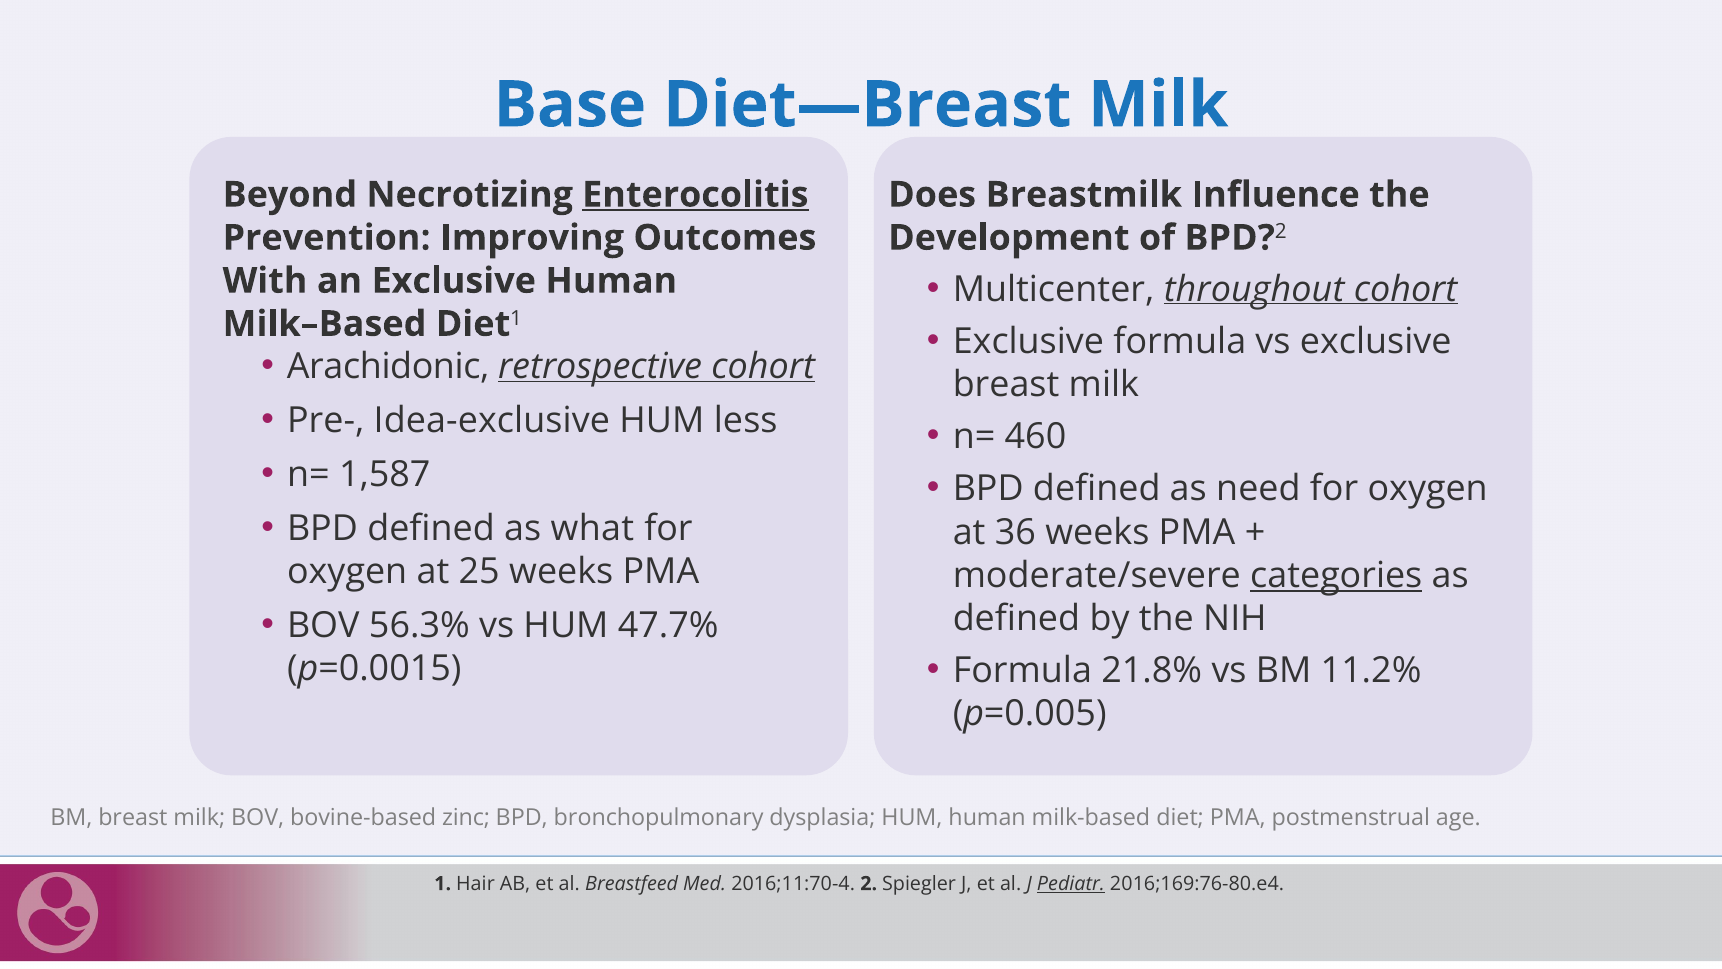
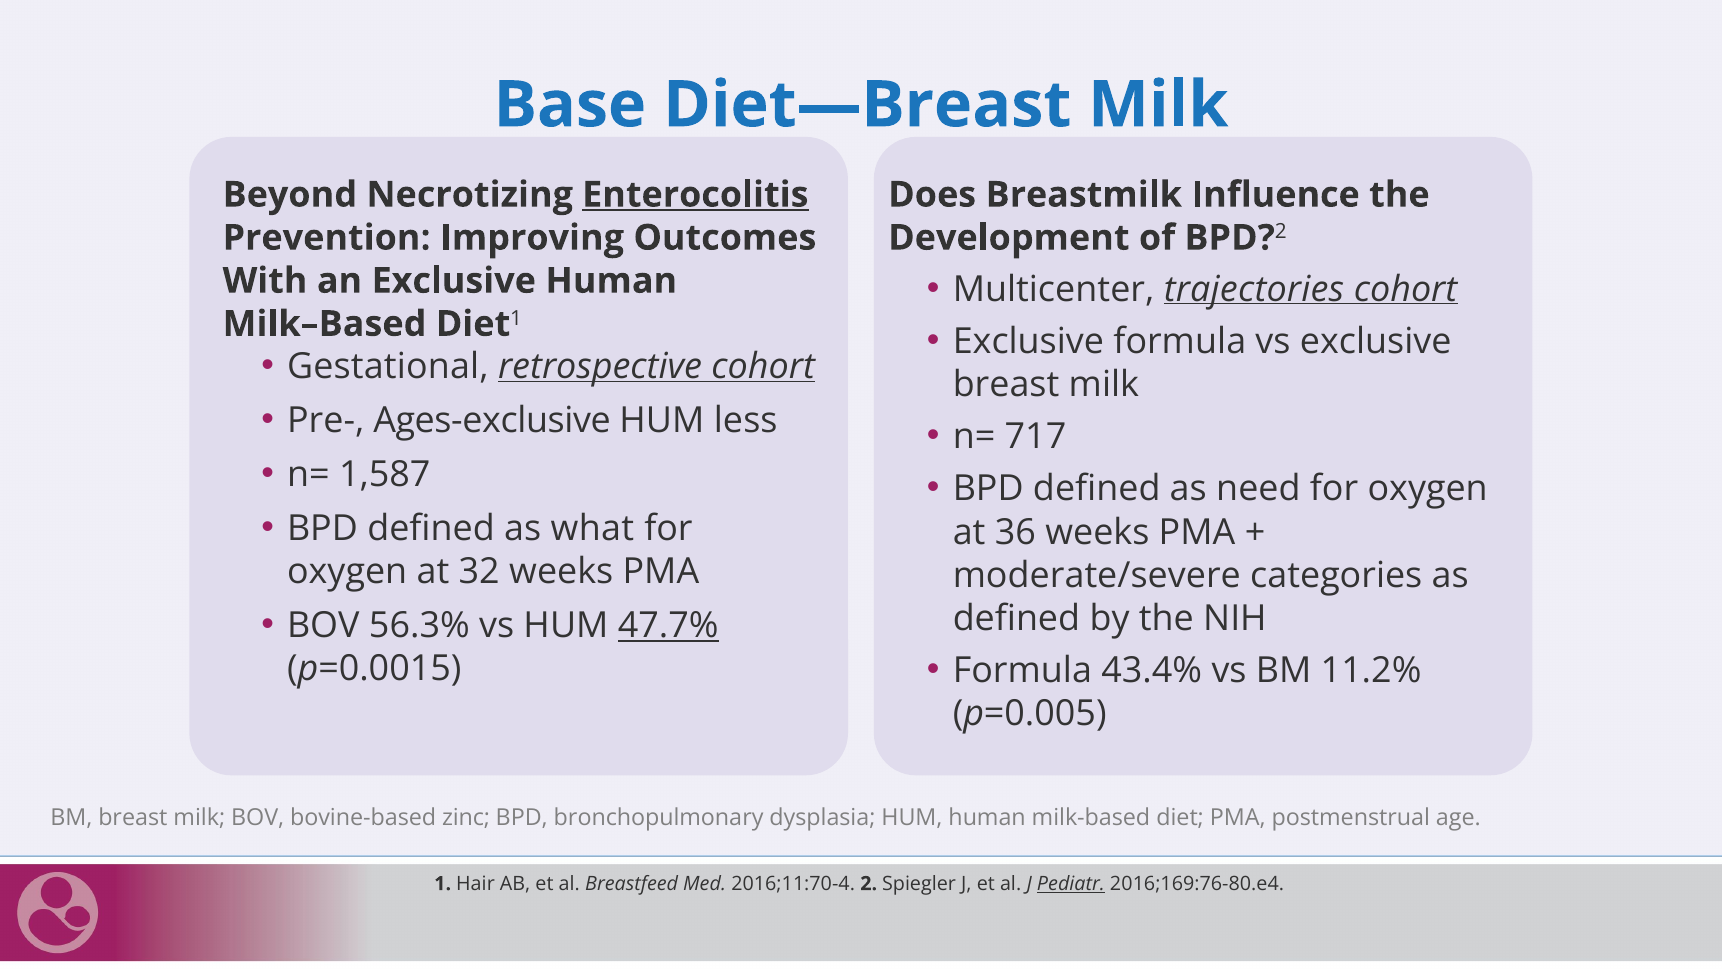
throughout: throughout -> trajectories (1254, 290)
Arachidonic: Arachidonic -> Gestational (388, 367)
Idea-exclusive: Idea-exclusive -> Ages-exclusive (492, 421)
460: 460 -> 717 (1035, 437)
25: 25 -> 32 (479, 572)
categories underline: present -> none (1336, 575)
47.7% underline: none -> present (668, 625)
21.8%: 21.8% -> 43.4% (1152, 670)
